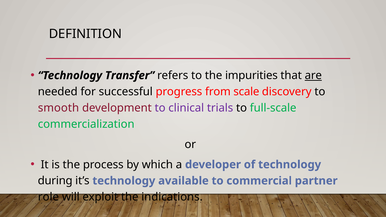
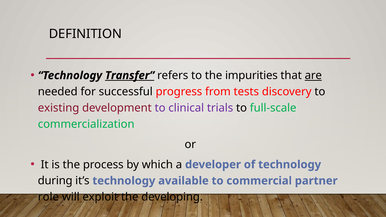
Transfer underline: none -> present (130, 76)
scale: scale -> tests (246, 92)
smooth: smooth -> existing (59, 108)
indications: indications -> developing (172, 197)
